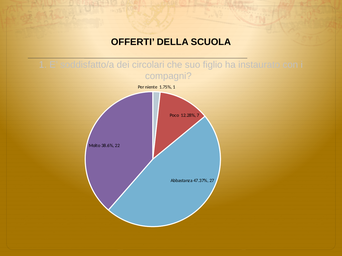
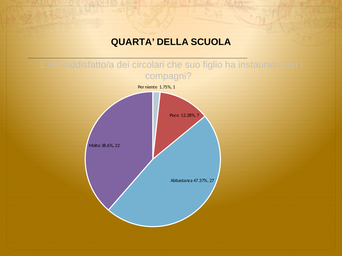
OFFERTI: OFFERTI -> QUARTA (133, 42)
